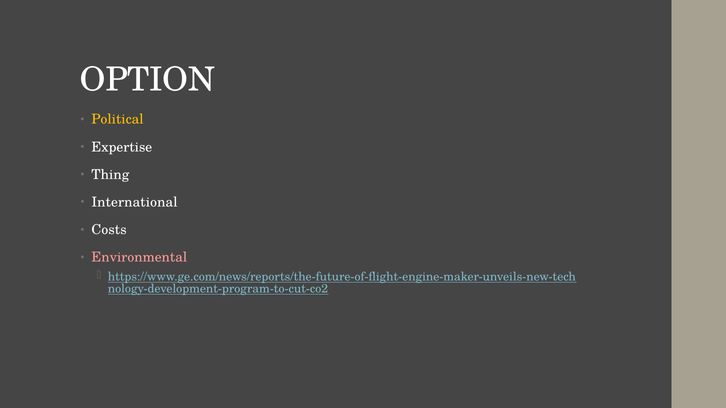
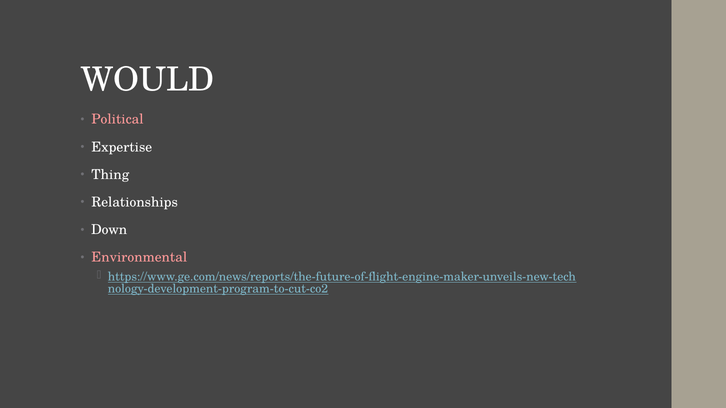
OPTION: OPTION -> WOULD (147, 80)
Political colour: yellow -> pink (118, 120)
International: International -> Relationships (135, 202)
Costs: Costs -> Down (109, 230)
